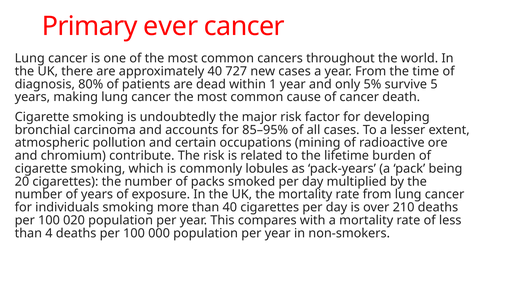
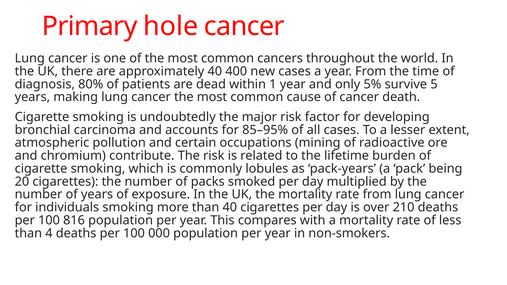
ever: ever -> hole (171, 26)
727: 727 -> 400 (236, 71)
020: 020 -> 816 (74, 220)
